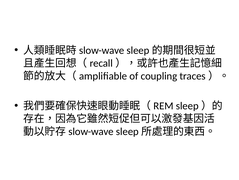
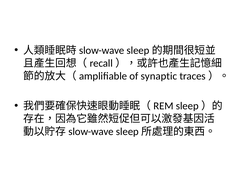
coupling: coupling -> synaptic (159, 76)
